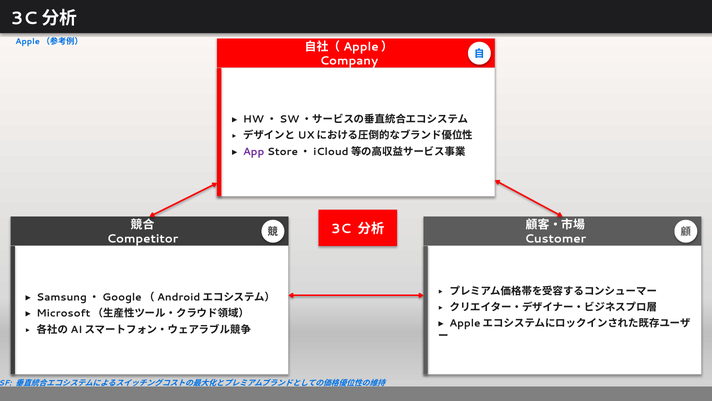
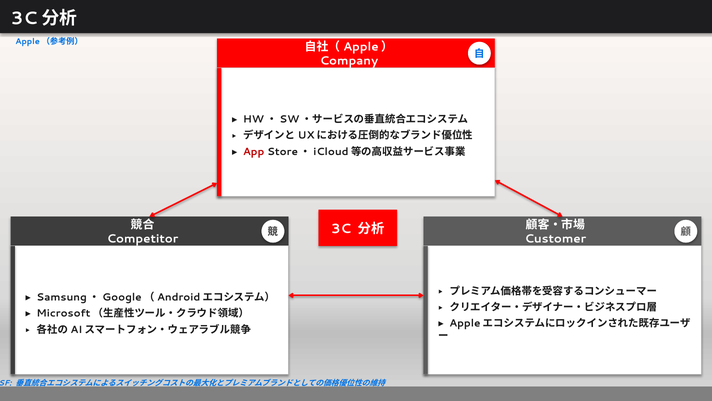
App colour: purple -> red (254, 151)
